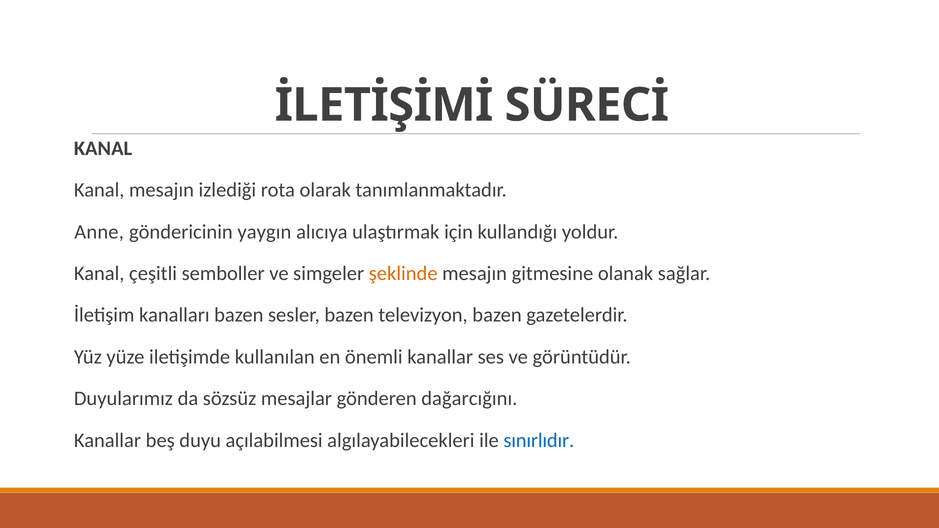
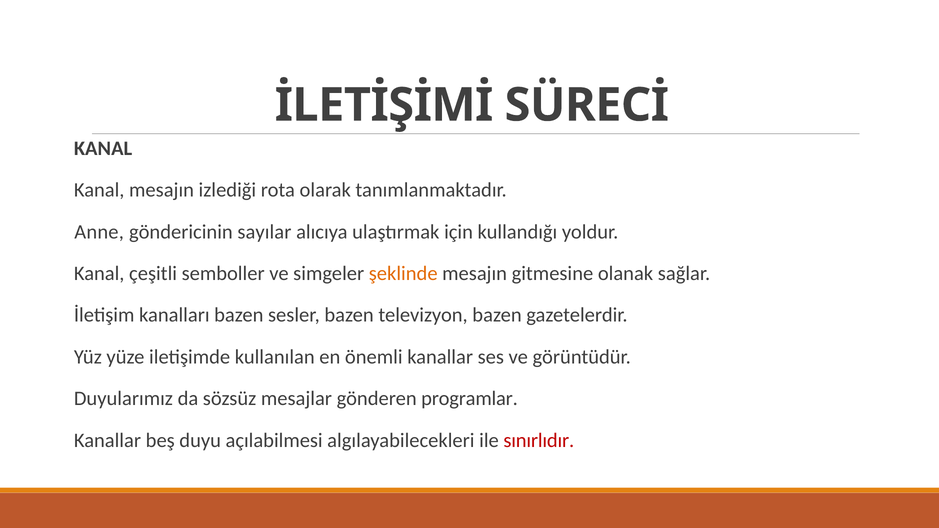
yaygın: yaygın -> sayılar (264, 232)
dağarcığını: dağarcığını -> programlar (470, 399)
sınırlıdır colour: blue -> red (539, 441)
